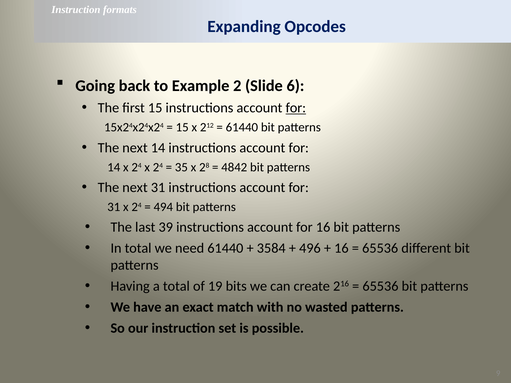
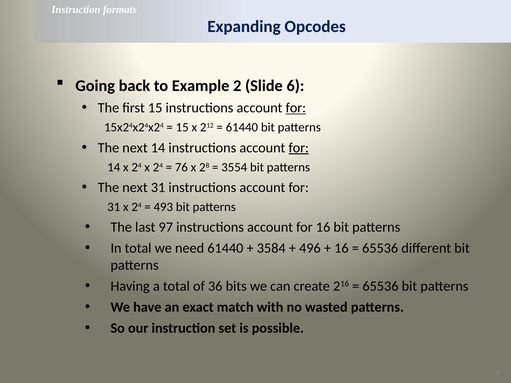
for underline: none -> present (299, 148)
35: 35 -> 76 (181, 167)
4842: 4842 -> 3554 (234, 167)
494: 494 -> 493 (163, 207)
39: 39 -> 97 (166, 227)
19: 19 -> 36 (215, 286)
